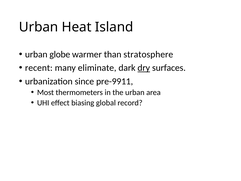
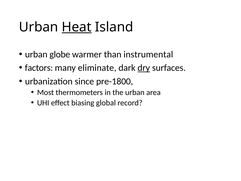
Heat underline: none -> present (77, 27)
stratosphere: stratosphere -> instrumental (148, 54)
recent: recent -> factors (39, 68)
pre-9911: pre-9911 -> pre-1800 (115, 81)
